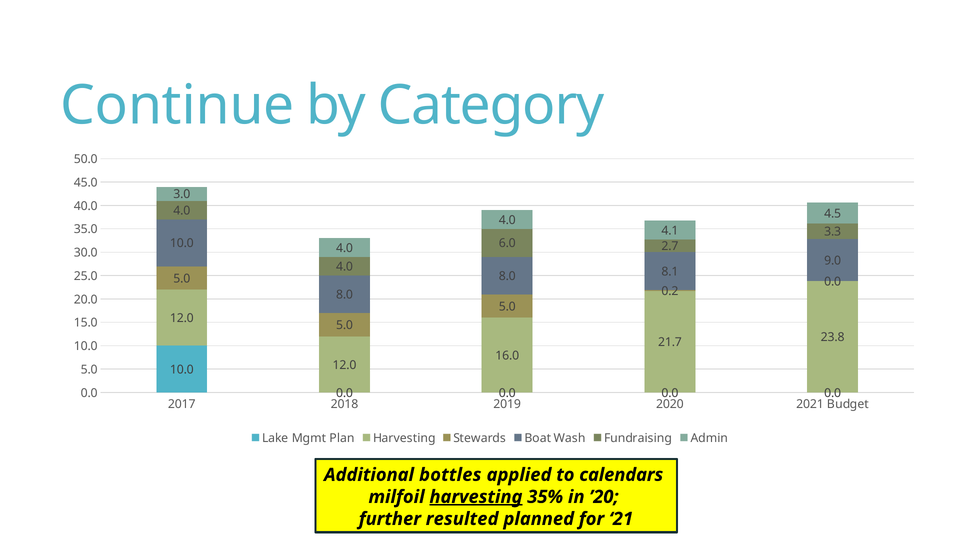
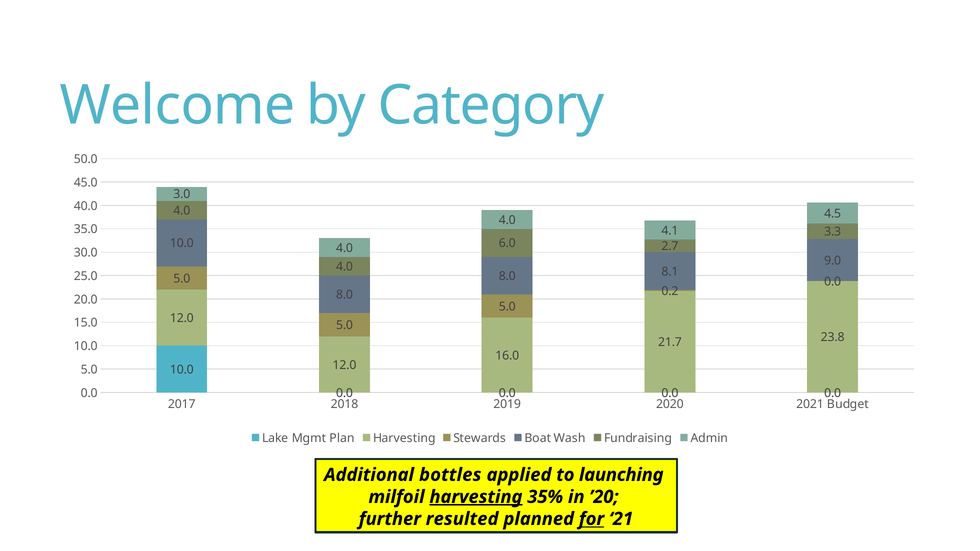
Continue: Continue -> Welcome (178, 105)
calendars: calendars -> launching (621, 475)
for underline: none -> present (592, 519)
